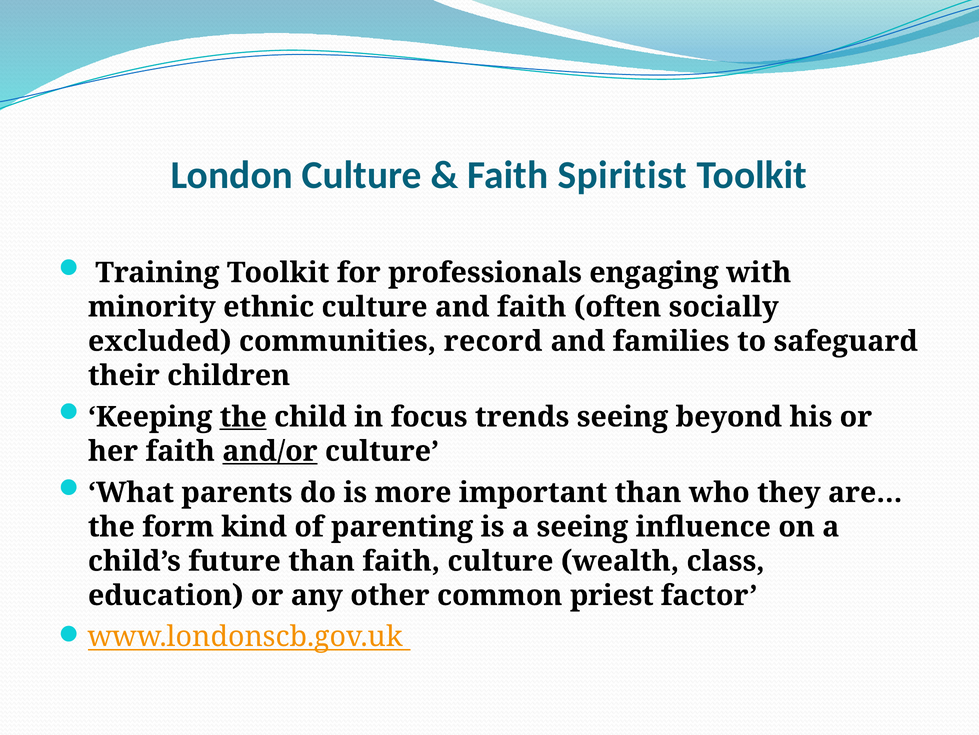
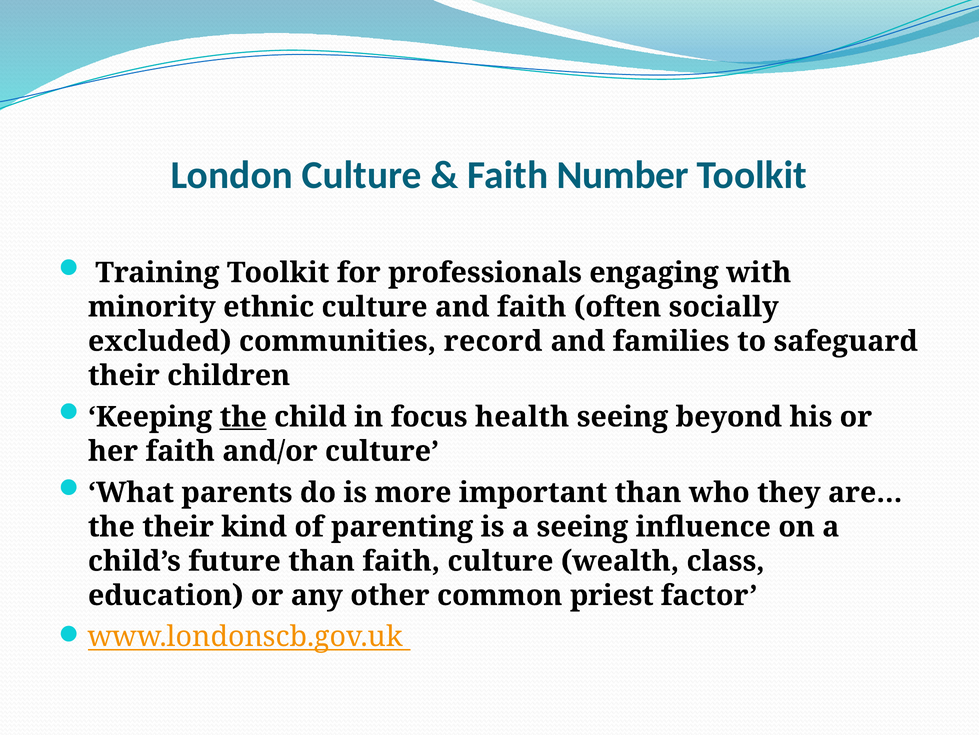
Spiritist: Spiritist -> Number (623, 175)
trends: trends -> health (522, 417)
and/or underline: present -> none (270, 451)
the form: form -> their (178, 526)
